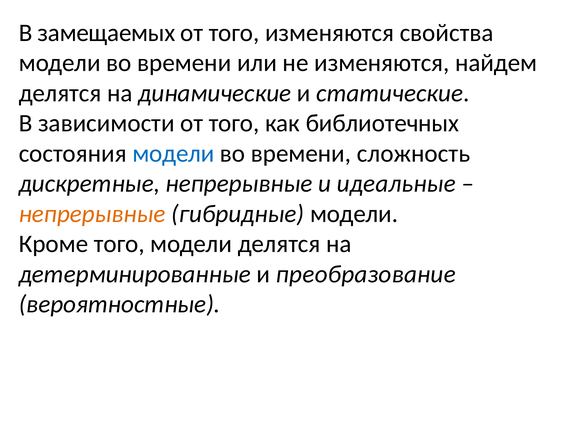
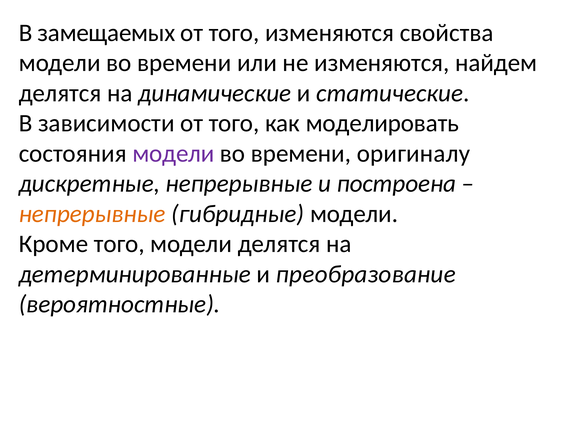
библиотечных: библиотечных -> моделировать (382, 123)
модели colour: blue -> purple (173, 153)
сложность: сложность -> оригиналу (413, 153)
идеальные: идеальные -> построена (396, 184)
